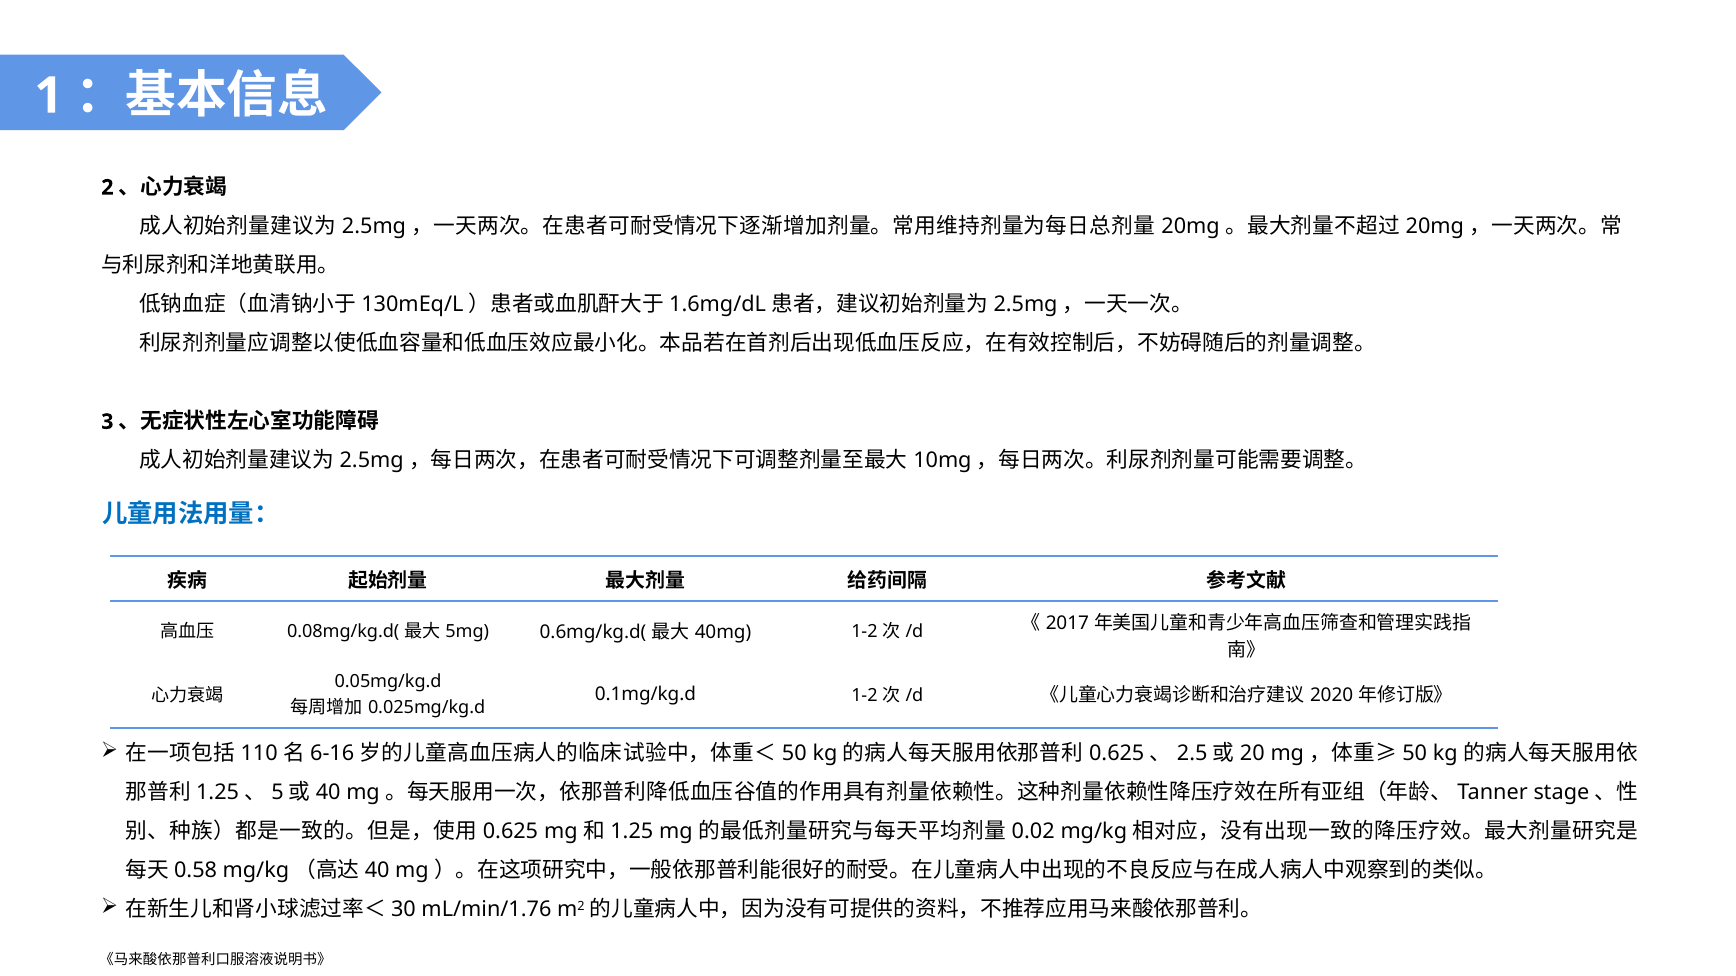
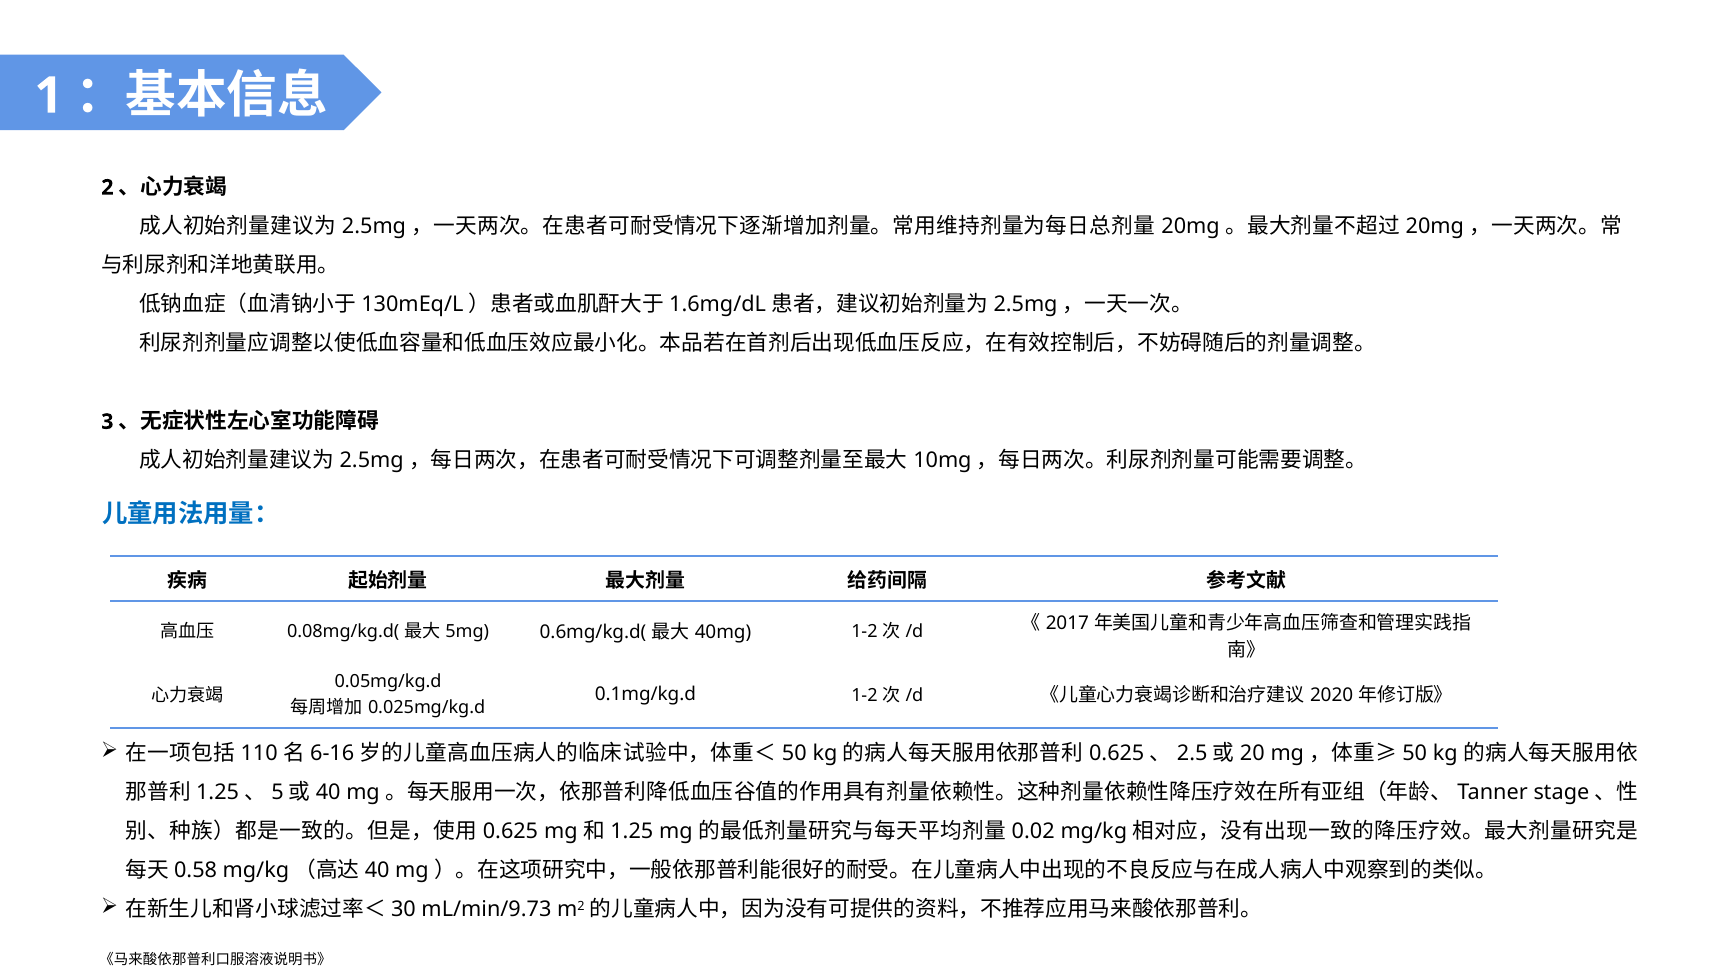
mL/min/1.76: mL/min/1.76 -> mL/min/9.73 (486, 910)
